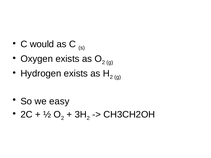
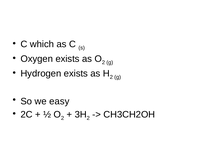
would: would -> which (42, 44)
